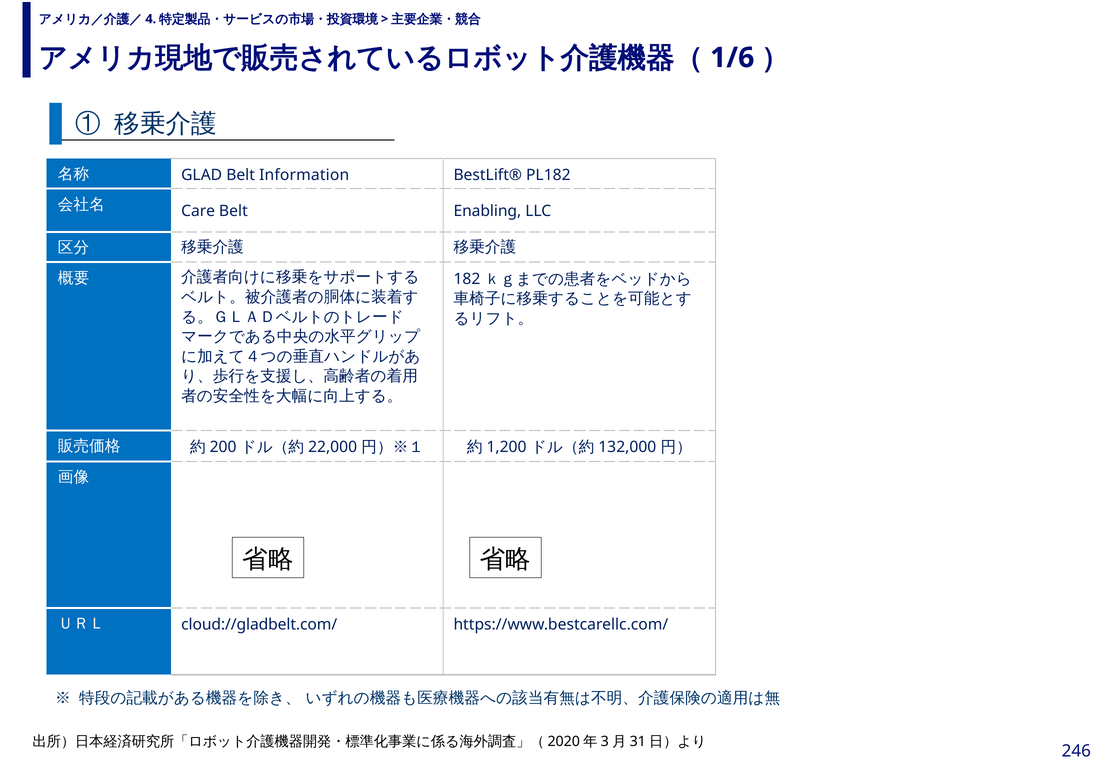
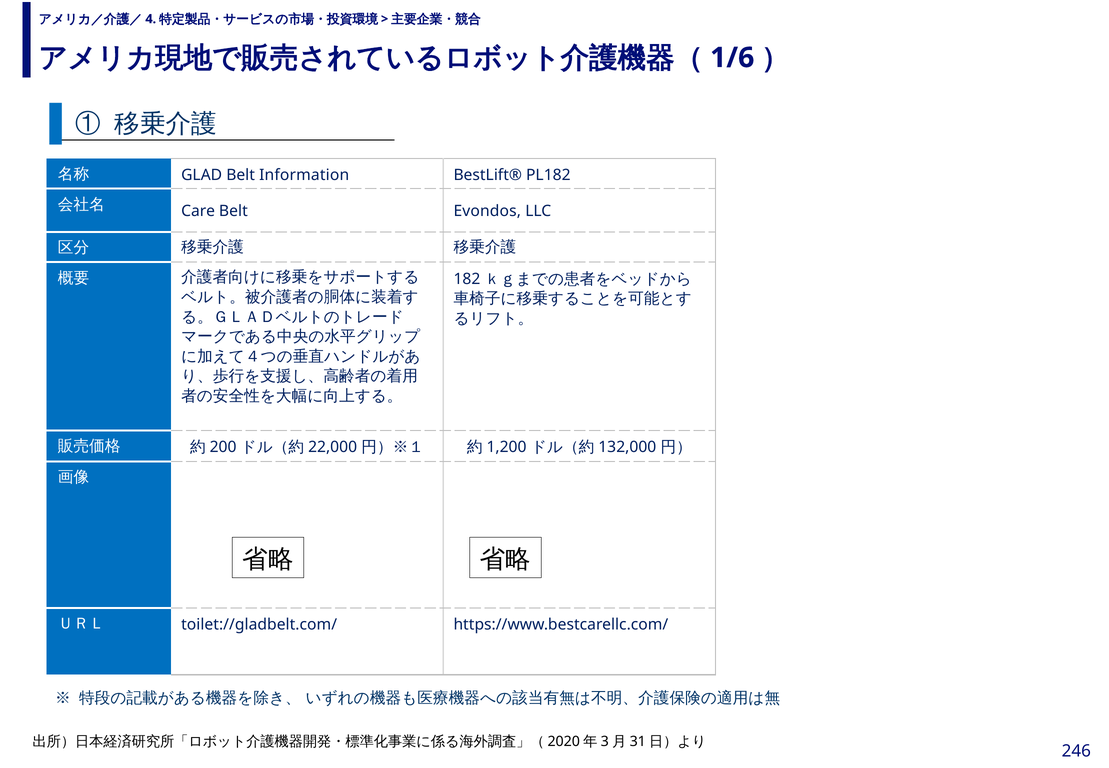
Enabling: Enabling -> Evondos (487, 211)
cloud://gladbelt.com/: cloud://gladbelt.com/ -> toilet://gladbelt.com/ (259, 625)
